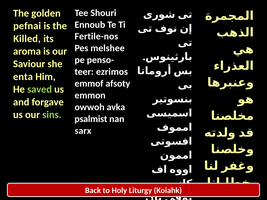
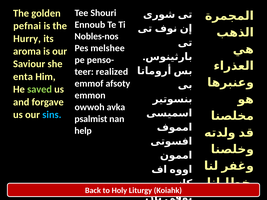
Fertile-nos: Fertile-nos -> Nobles-nos (96, 36)
Killed: Killed -> Hurry (27, 39)
ezrimos: ezrimos -> realized (112, 72)
sins colour: light green -> light blue (52, 115)
sarx: sarx -> help (83, 131)
